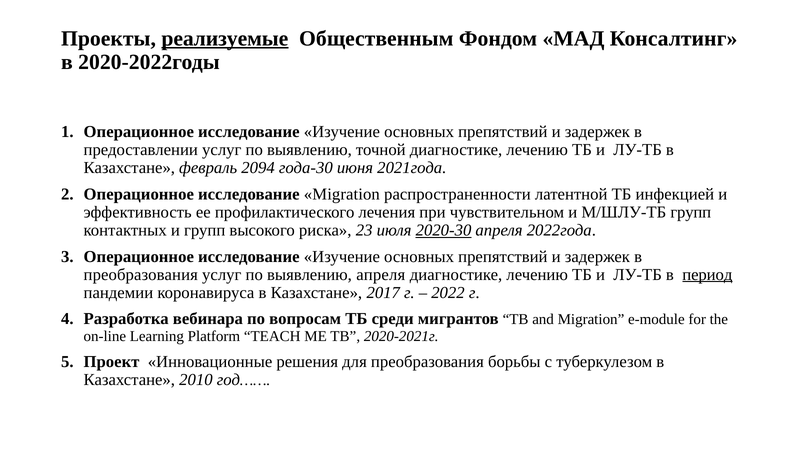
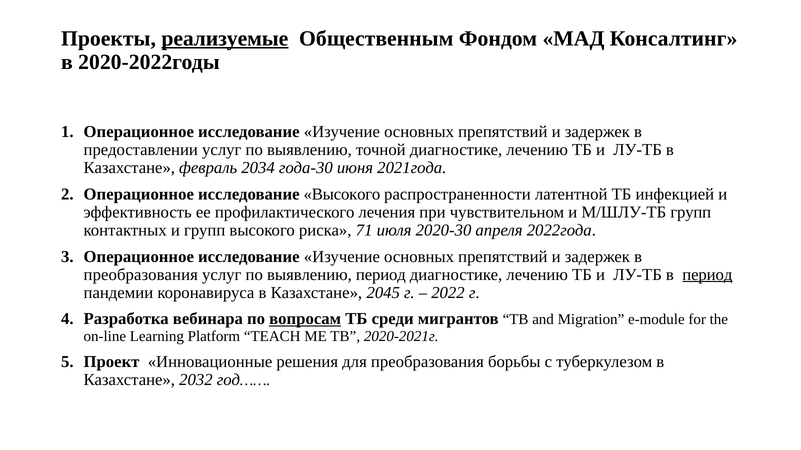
2094: 2094 -> 2034 (258, 168)
исследование Migration: Migration -> Высокого (342, 194)
23: 23 -> 71 (364, 230)
2020-30 underline: present -> none (444, 230)
выявлению апреля: апреля -> период (381, 275)
2017: 2017 -> 2045 (383, 293)
вопросам underline: none -> present (305, 319)
2010: 2010 -> 2032 (196, 380)
